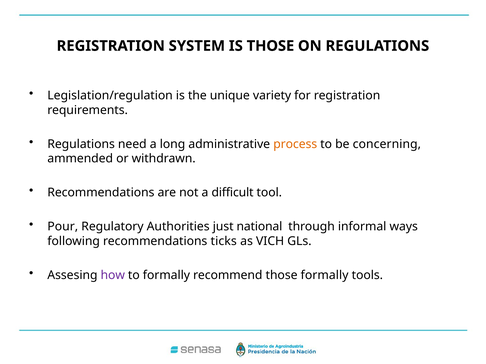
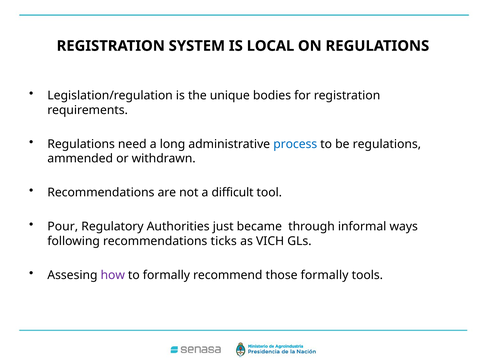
IS THOSE: THOSE -> LOCAL (270, 46)
variety: variety -> bodies (272, 96)
process colour: orange -> blue (295, 144)
be concerning: concerning -> regulations (387, 144)
national: national -> became (259, 227)
